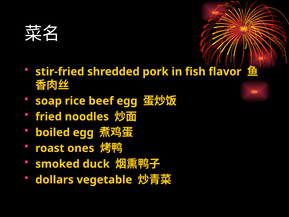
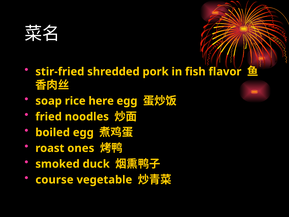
beef: beef -> here (101, 101)
dollars: dollars -> course (54, 180)
